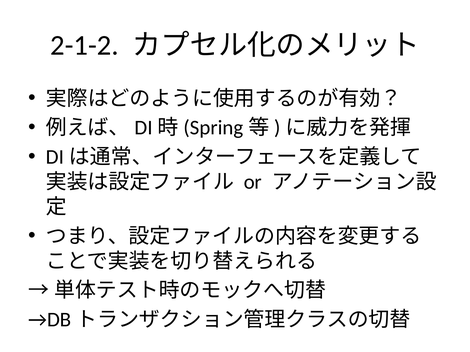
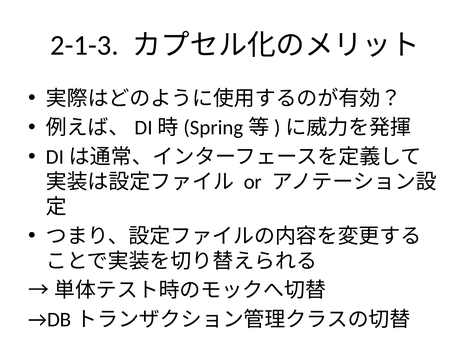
2-1-2: 2-1-2 -> 2-1-3 (84, 45)
